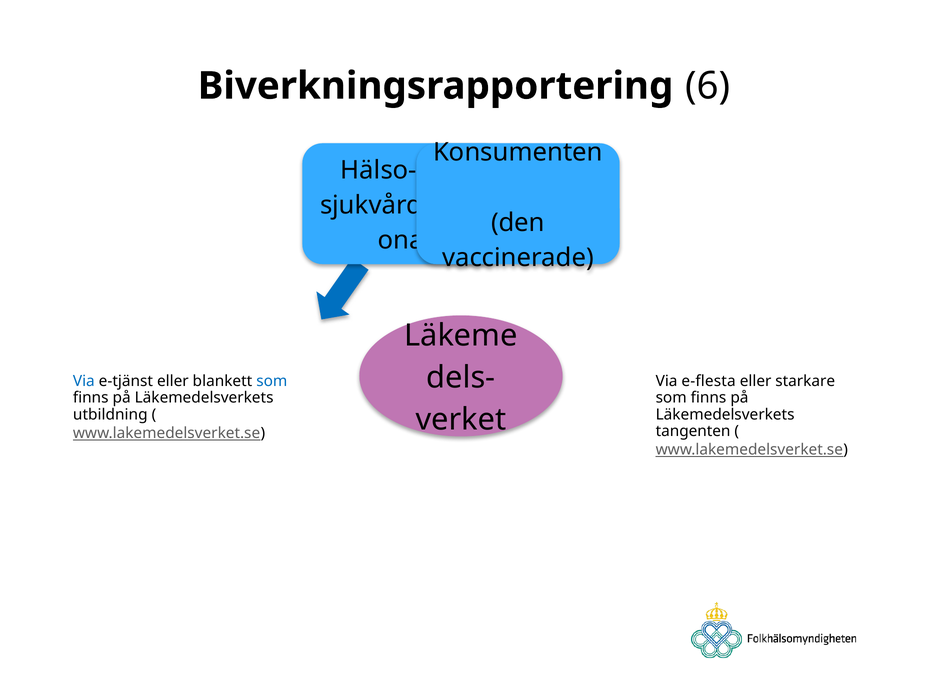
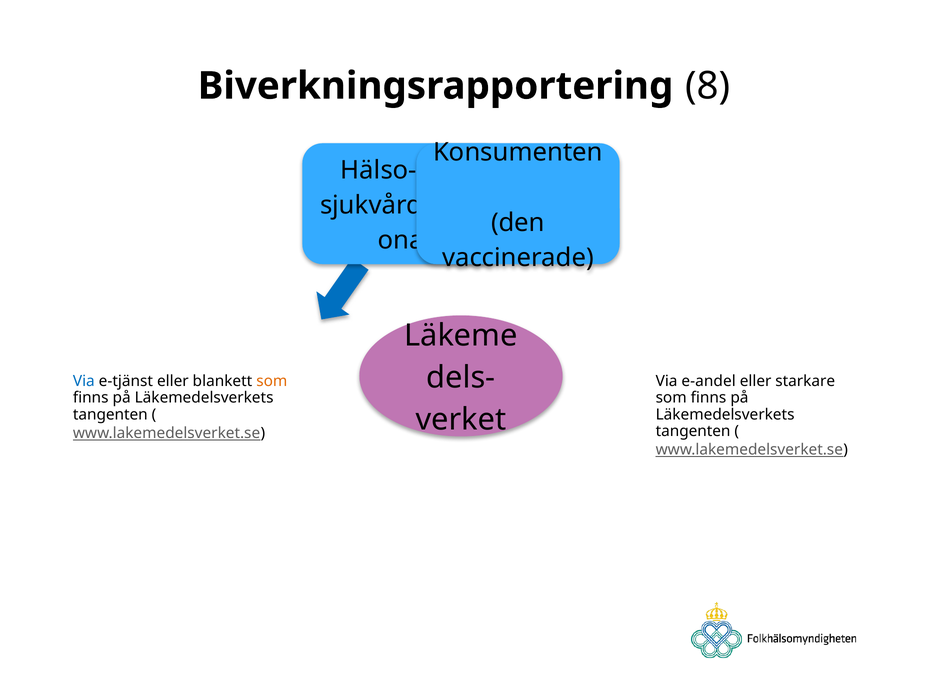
6: 6 -> 8 (708, 86)
som colour: blue -> orange (272, 381)
e-flesta: e-flesta -> e-andel (709, 381)
utbildning: utbildning -> tangenten (110, 414)
